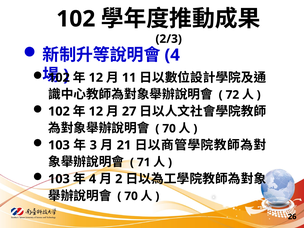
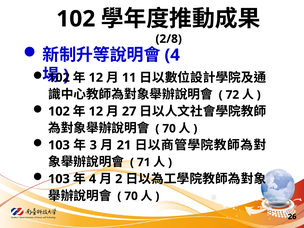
2/3: 2/3 -> 2/8 (169, 39)
